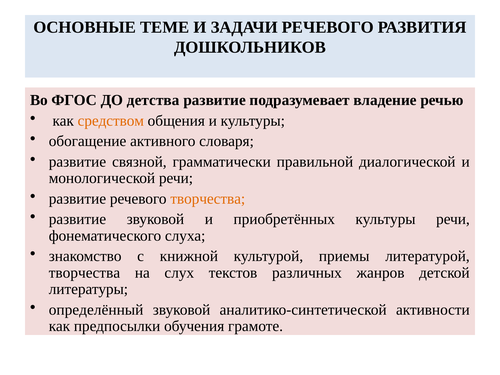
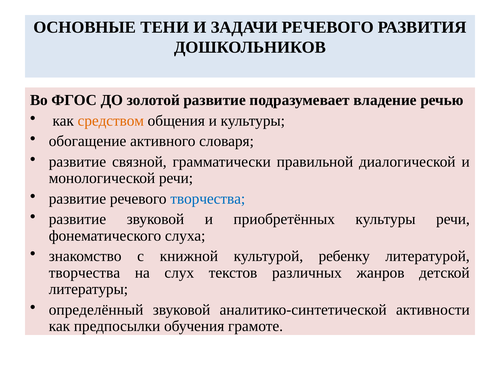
ТЕМЕ: ТЕМЕ -> ТЕНИ (165, 27)
детства: детства -> золотой (153, 100)
творчества colour: orange -> blue (208, 199)
приемы: приемы -> ребенку (344, 256)
